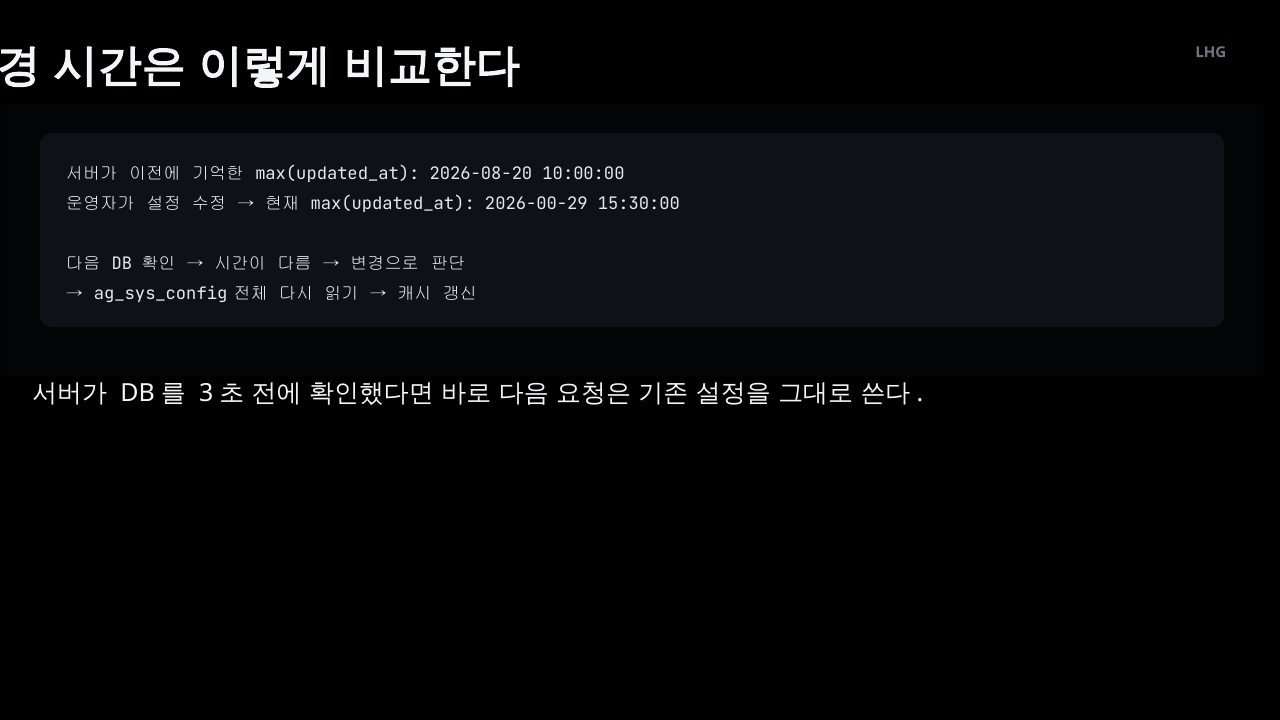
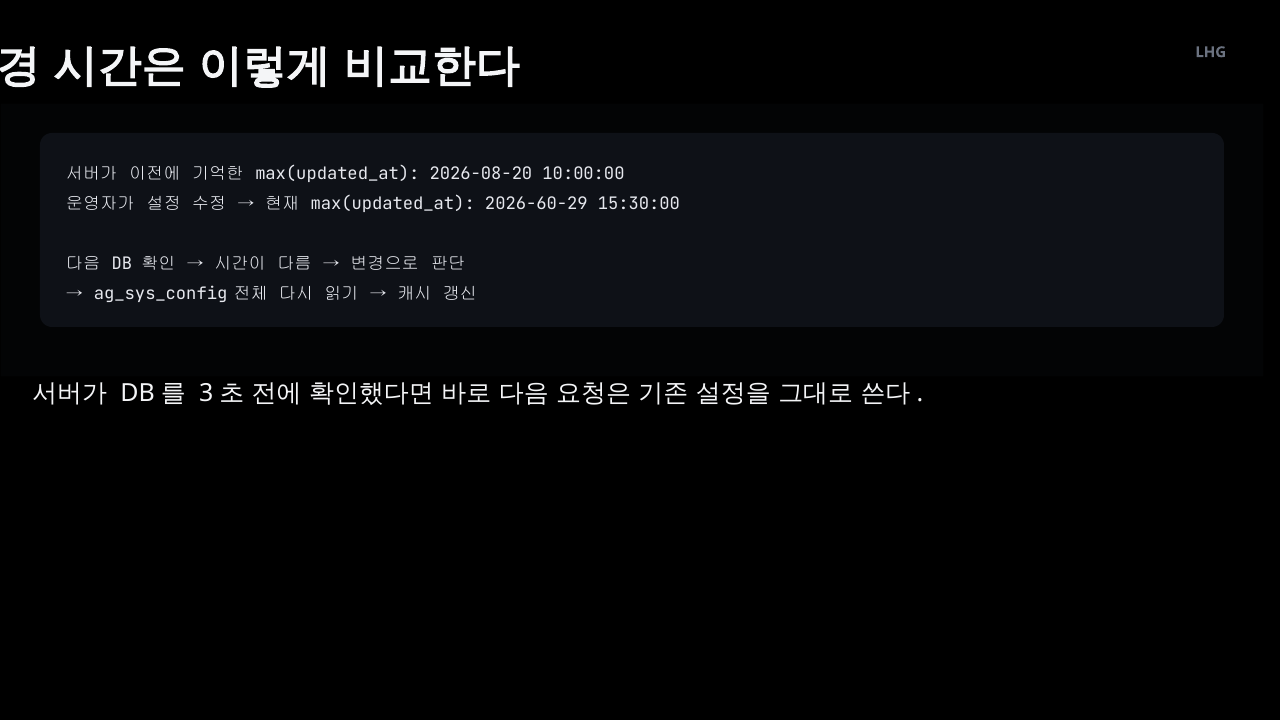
2026-00-29: 2026-00-29 -> 2026-60-29 (536, 204)
